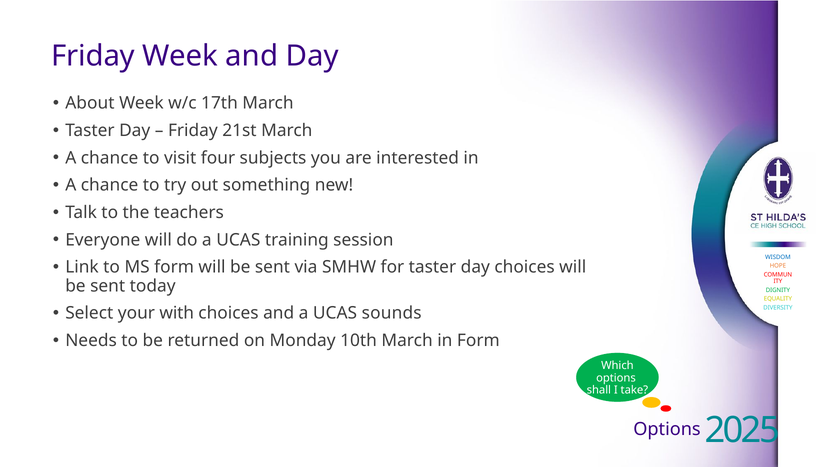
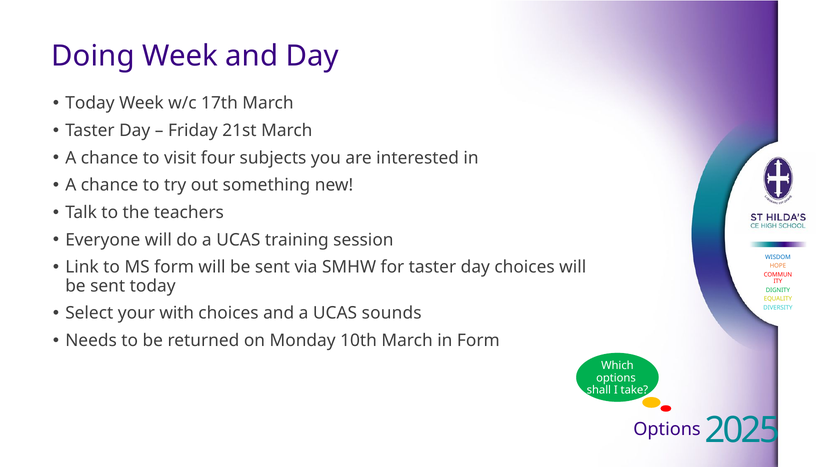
Friday: Friday -> Doing (93, 56)
About: About -> Today (90, 103)
